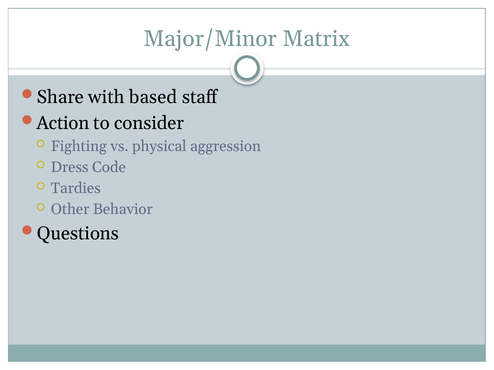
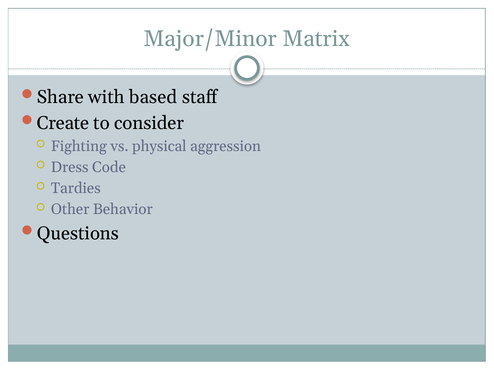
Action: Action -> Create (63, 123)
